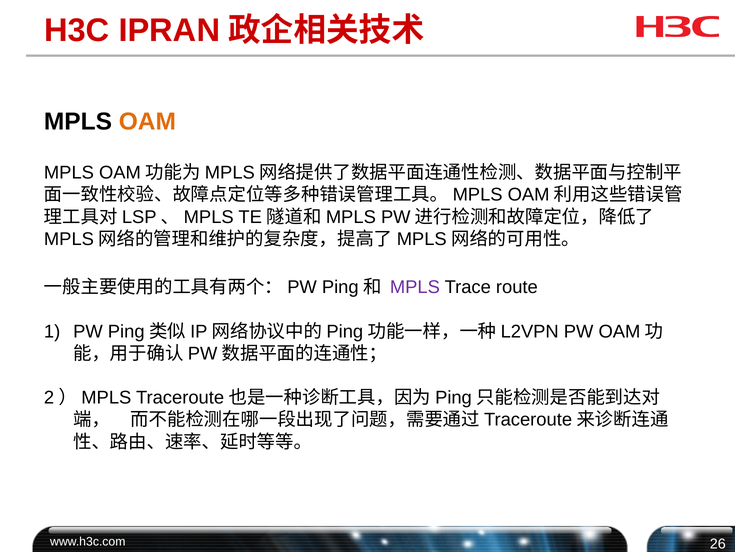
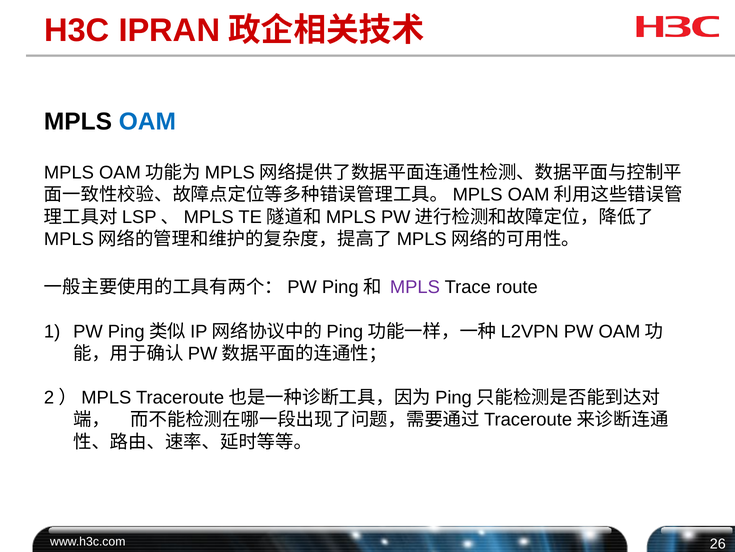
OAM colour: orange -> blue (147, 122)
